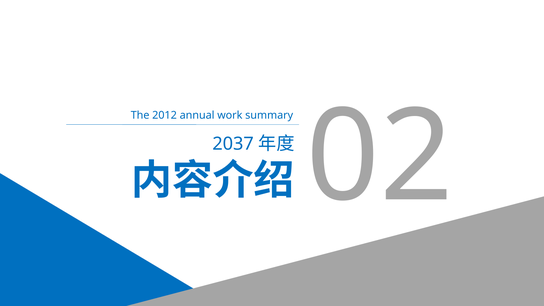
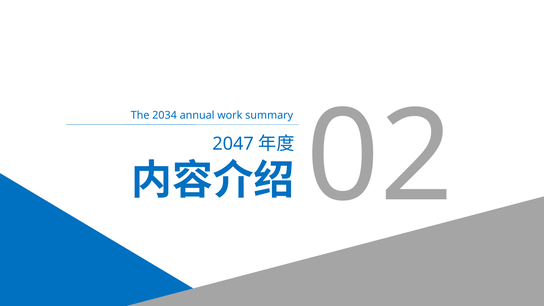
2012: 2012 -> 2034 (165, 115)
2037: 2037 -> 2047 (233, 144)
